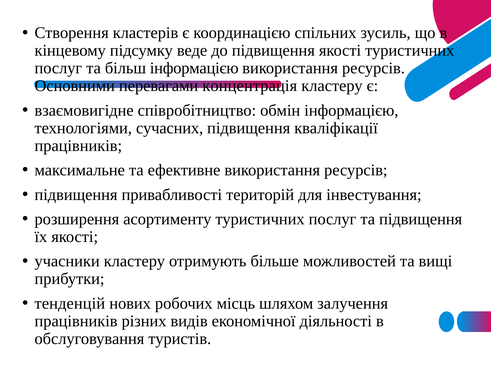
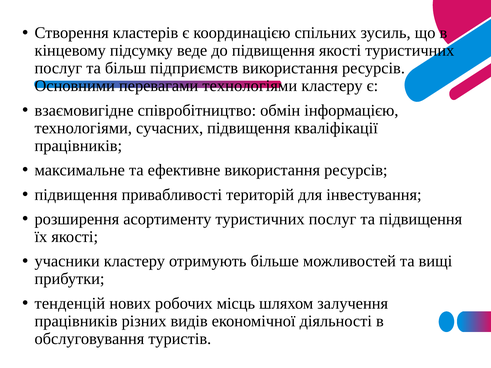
більш інформацією: інформацією -> підприємств (194, 68)
перевагами концентрація: концентрація -> технологіями (250, 86)
